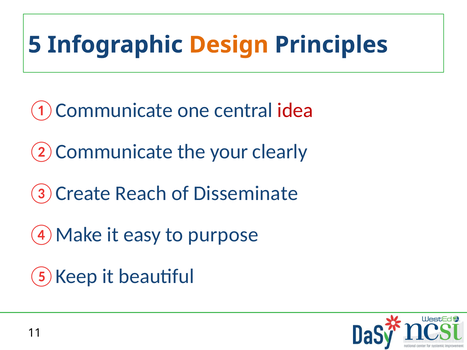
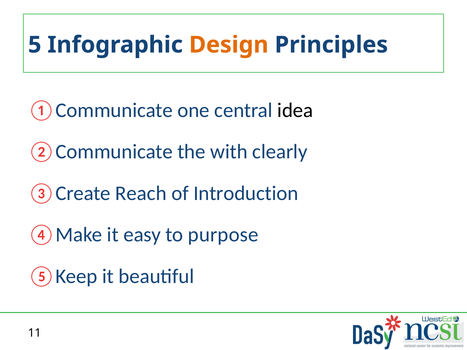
idea colour: red -> black (295, 110)
your: your -> with (229, 152)
Disseminate: Disseminate -> Introduction (246, 193)
